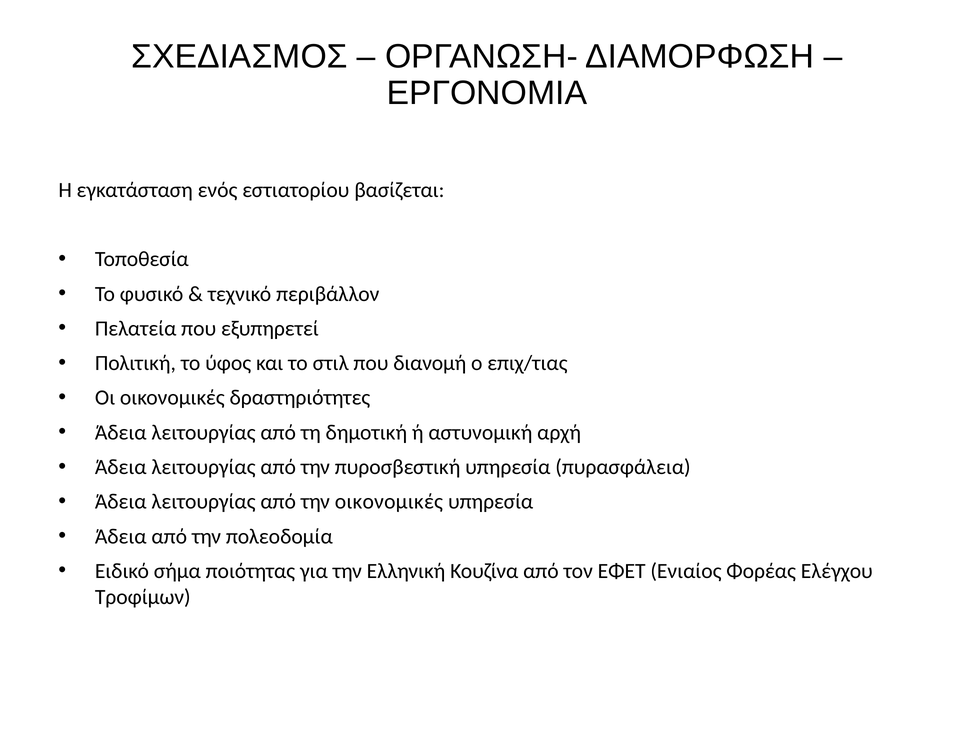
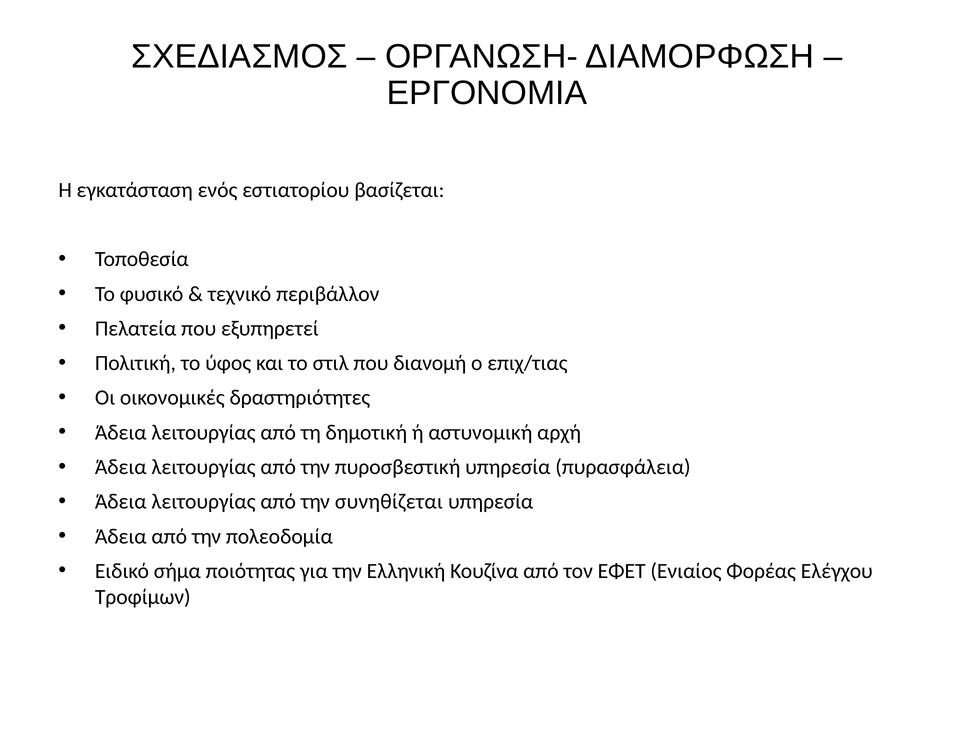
την οικονομικές: οικονομικές -> συνηθίζεται (389, 501)
